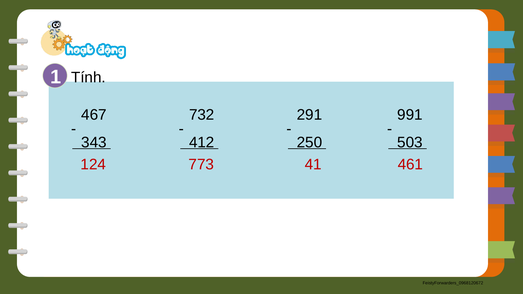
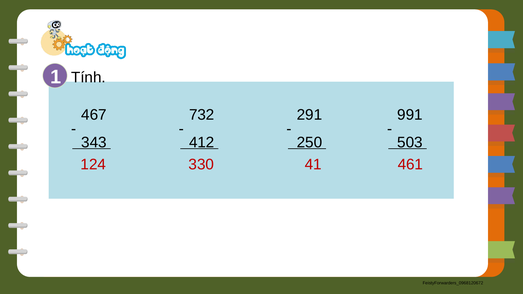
773: 773 -> 330 (201, 165)
